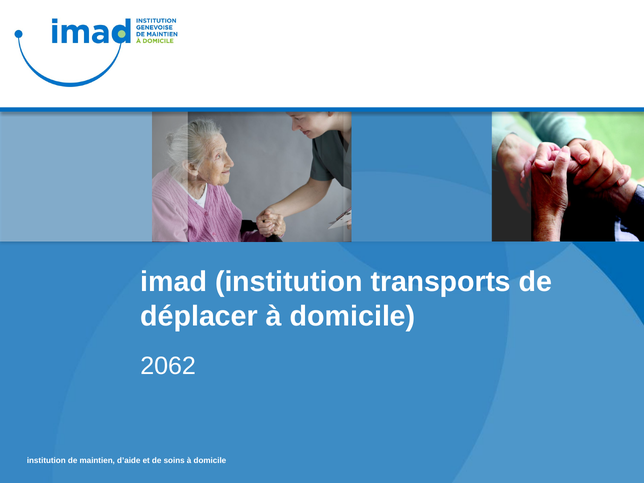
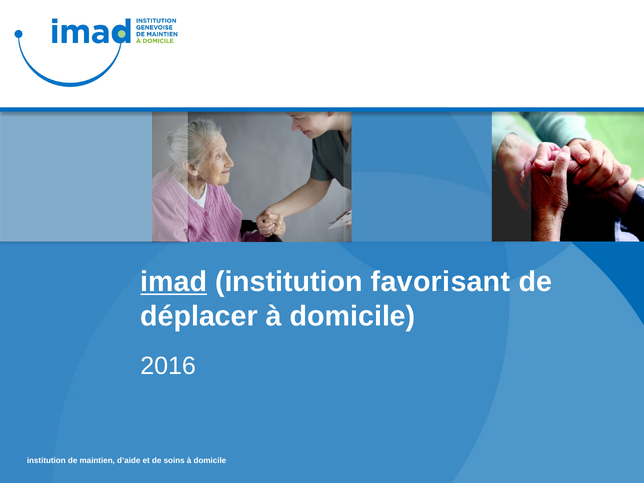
imad underline: none -> present (174, 282)
transports: transports -> favorisant (441, 282)
2062: 2062 -> 2016 (168, 366)
